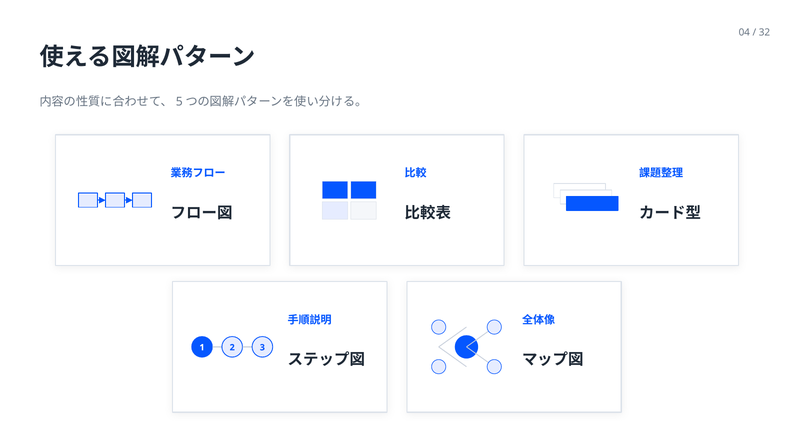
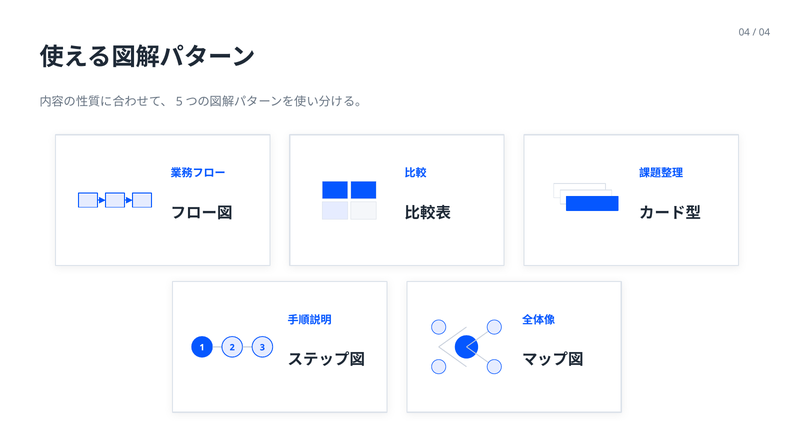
32: 32 -> 04 (764, 32)
